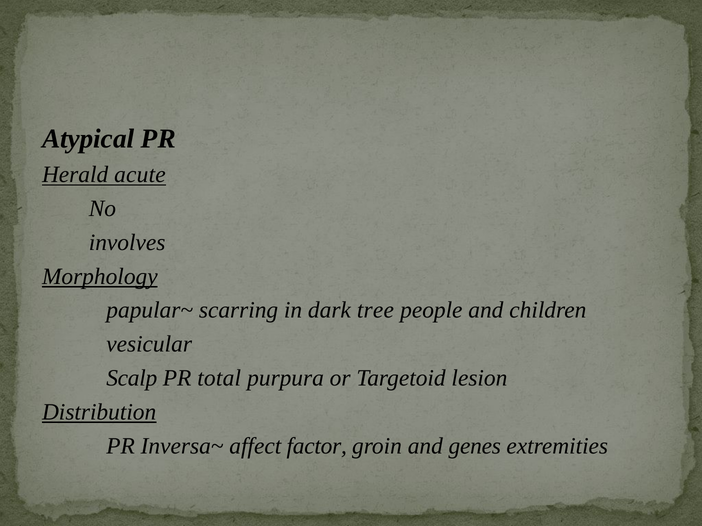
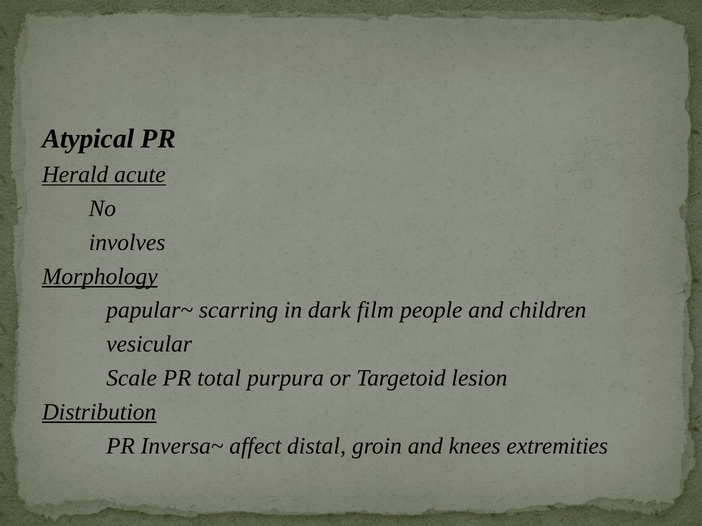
tree: tree -> film (375, 311)
Scalp: Scalp -> Scale (132, 378)
factor: factor -> distal (317, 446)
genes: genes -> knees (475, 446)
